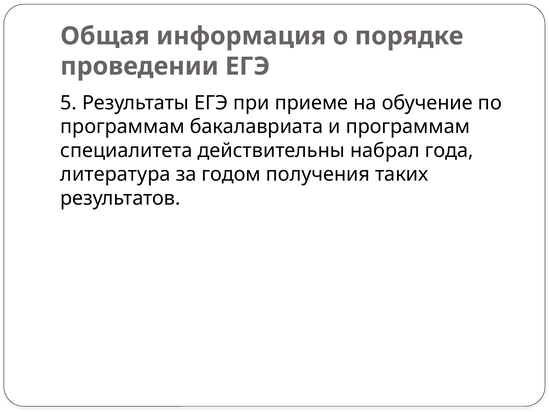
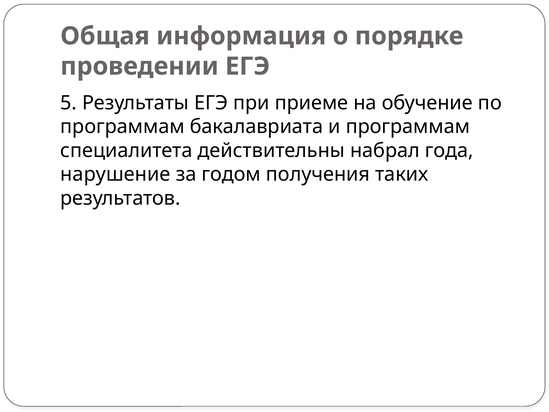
литература: литература -> нарушение (115, 174)
